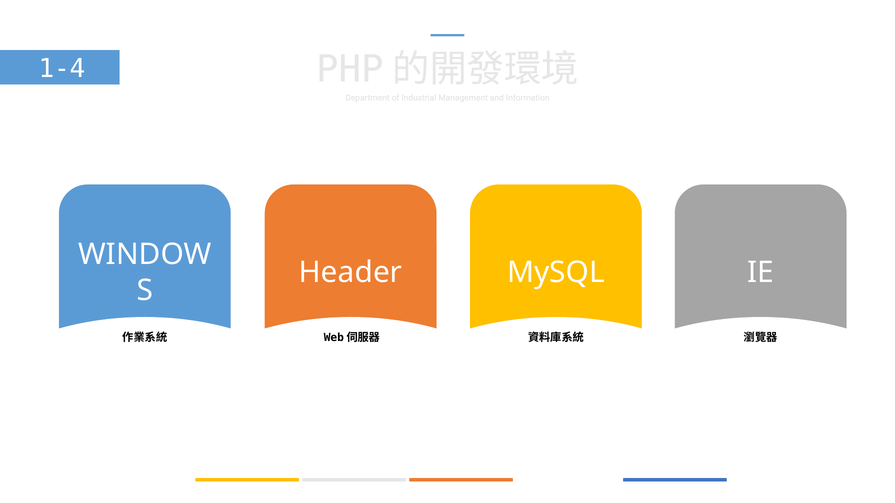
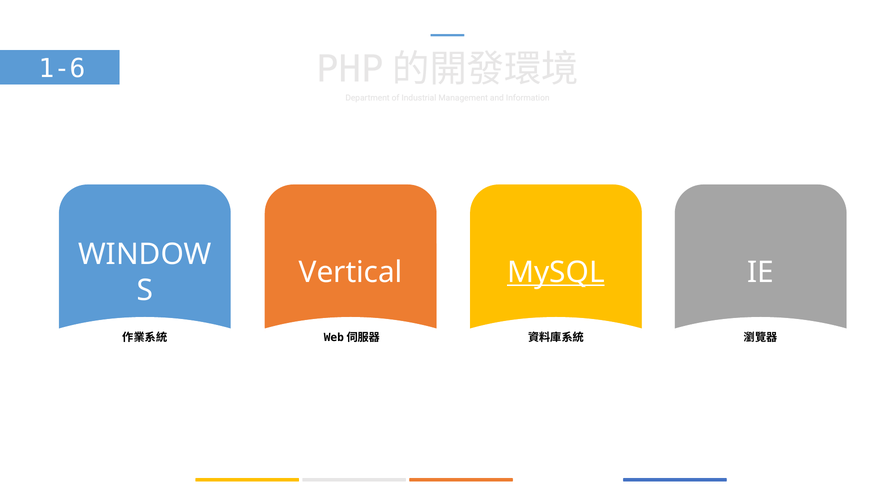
1-4: 1-4 -> 1-6 (62, 69)
Header: Header -> Vertical (351, 273)
MySQL underline: none -> present (556, 273)
